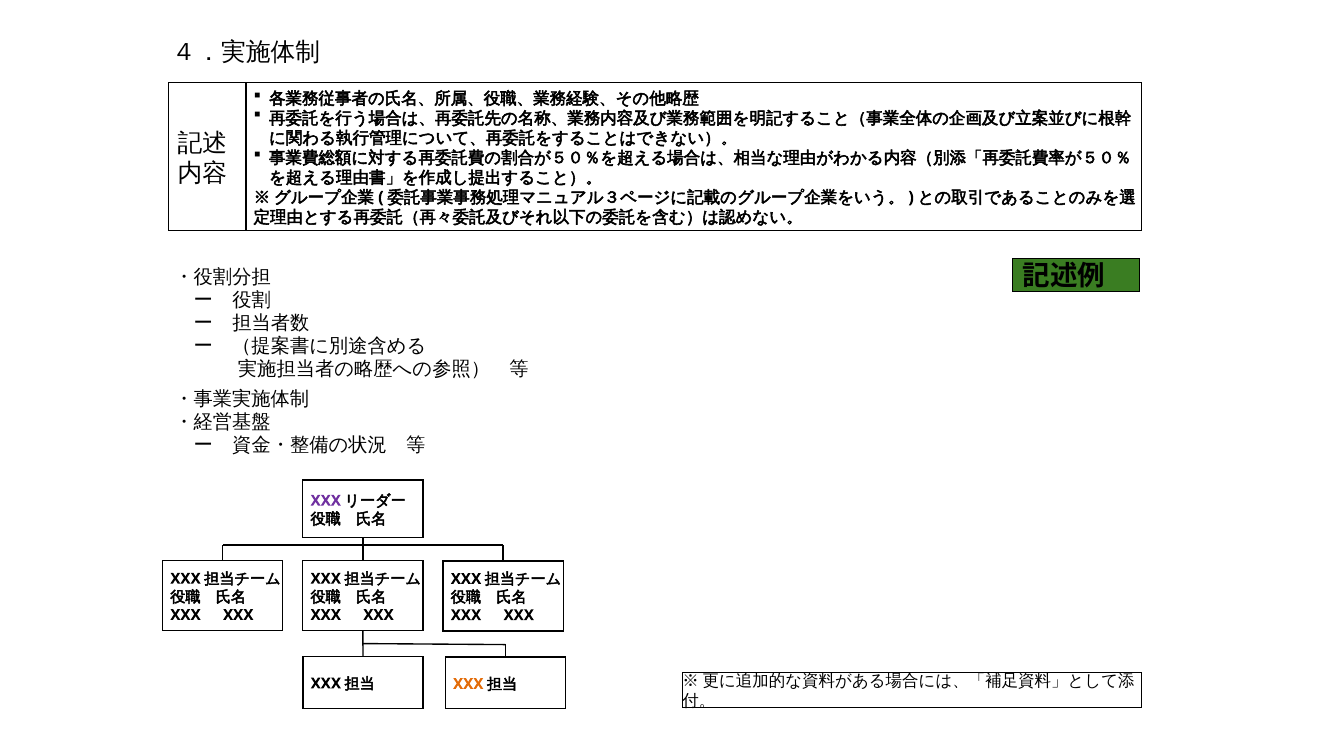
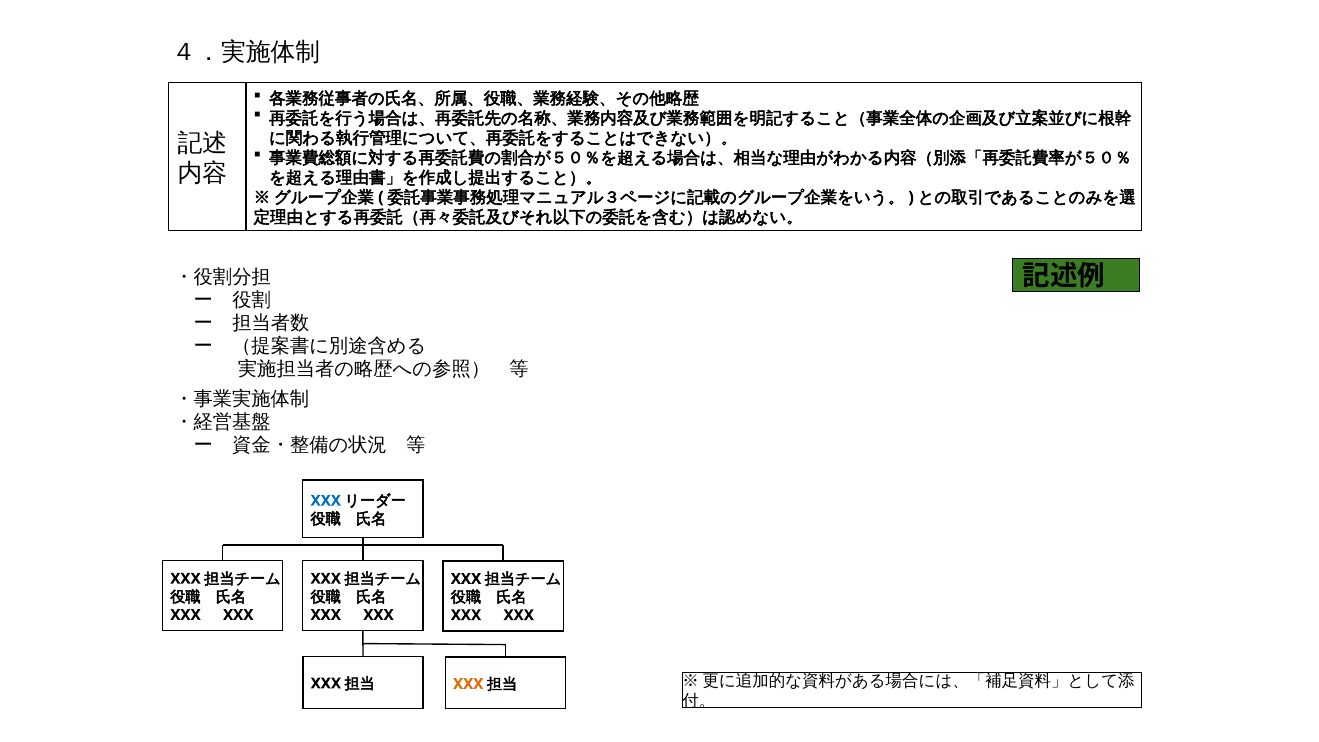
XXX colour: purple -> blue (326, 501)
